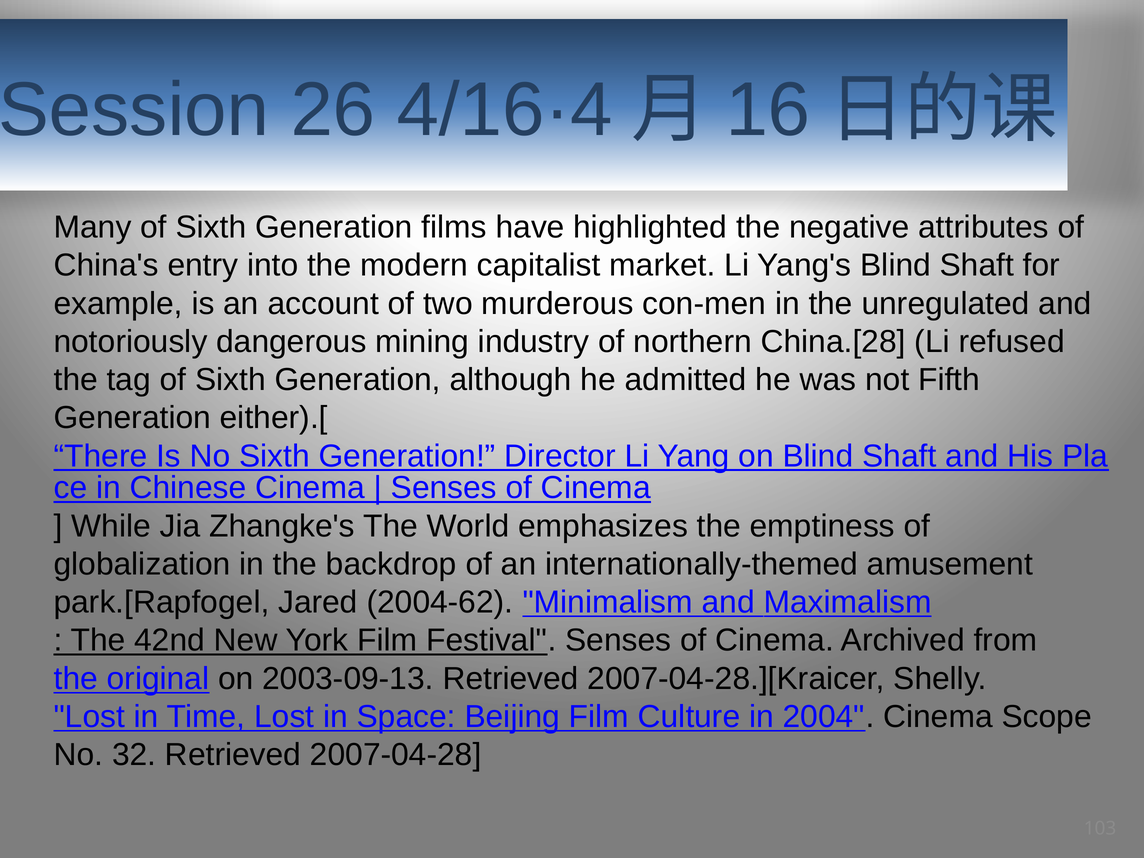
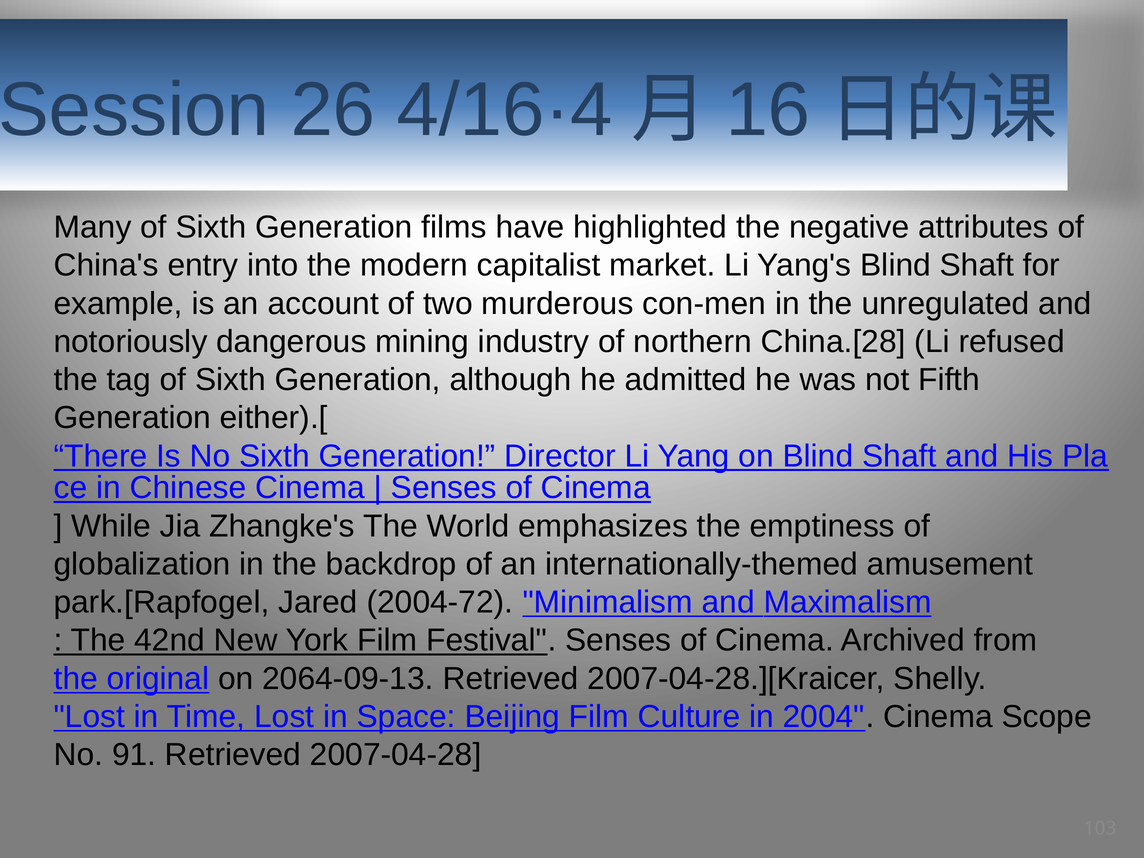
2004-62: 2004-62 -> 2004-72 (440, 602)
2003-09-13: 2003-09-13 -> 2064-09-13 (348, 679)
32: 32 -> 91 (134, 755)
